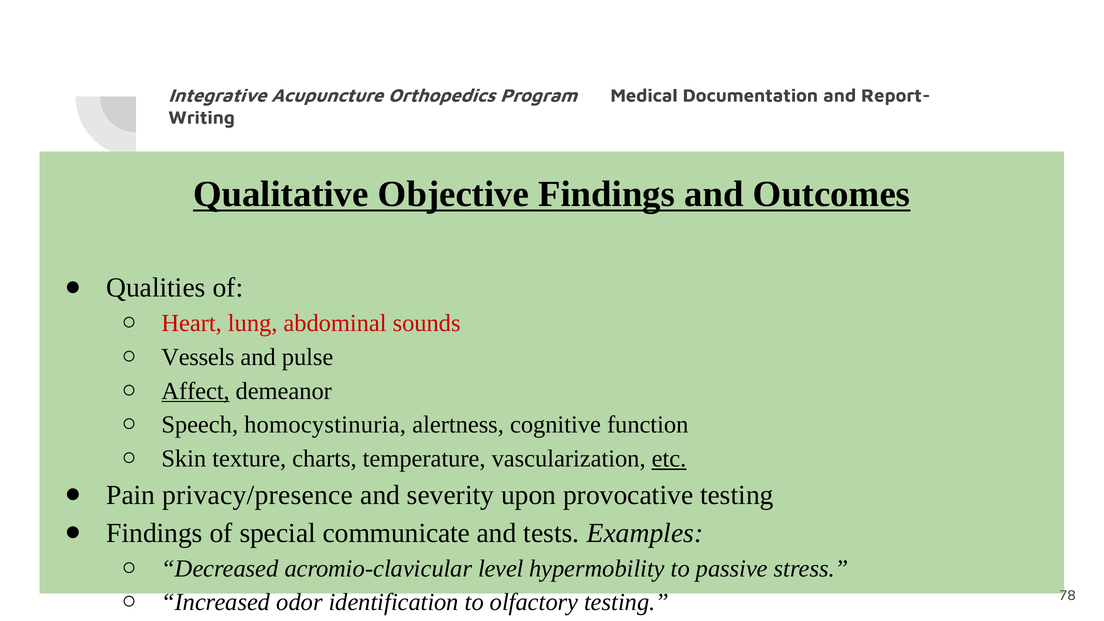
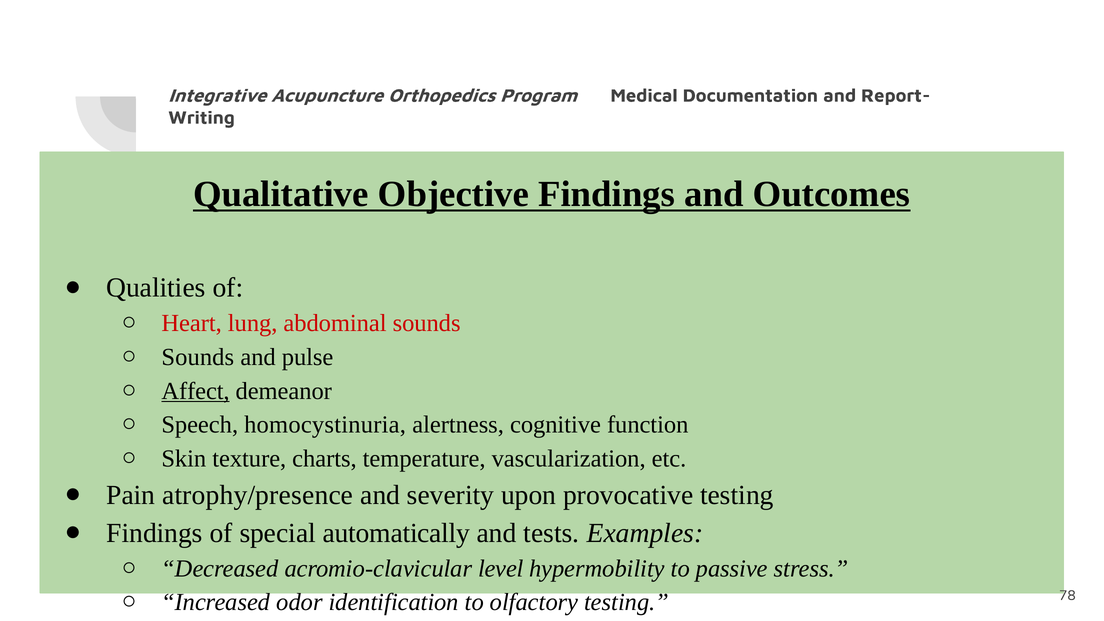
Vessels: Vessels -> Sounds (198, 357)
etc underline: present -> none (669, 459)
privacy/presence: privacy/presence -> atrophy/presence (258, 495)
communicate: communicate -> automatically (396, 533)
